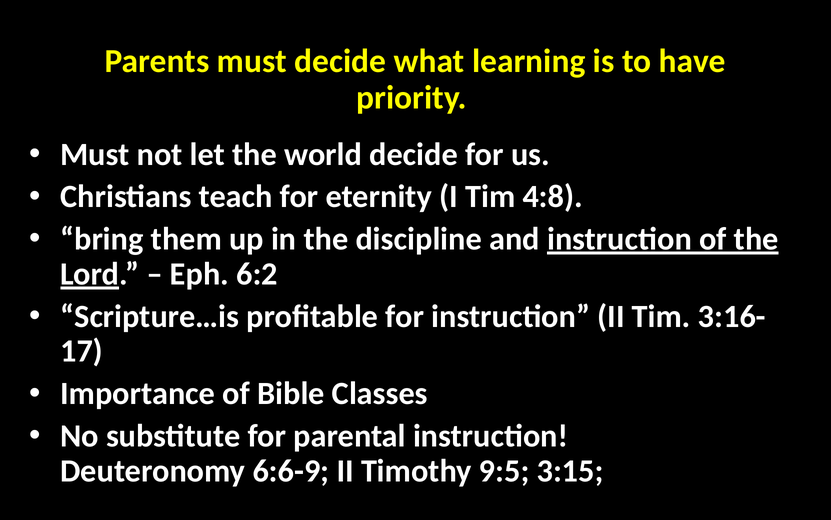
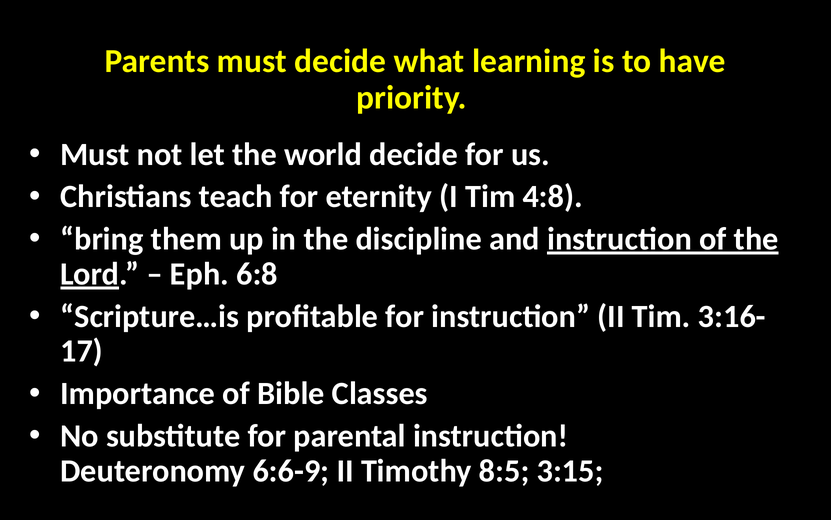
6:2: 6:2 -> 6:8 (257, 274)
9:5: 9:5 -> 8:5 (504, 470)
